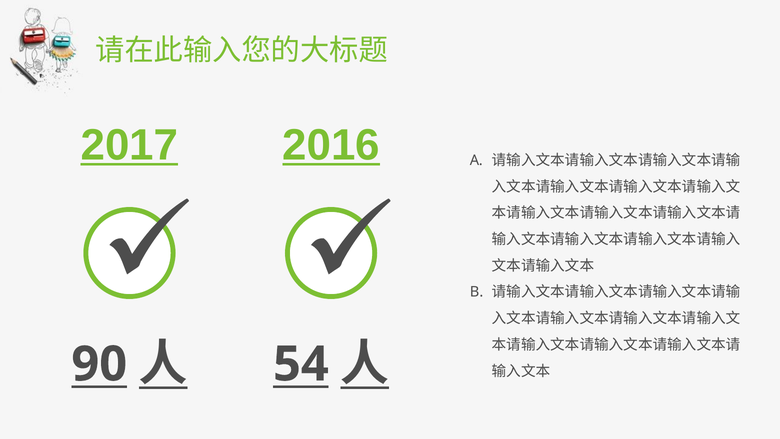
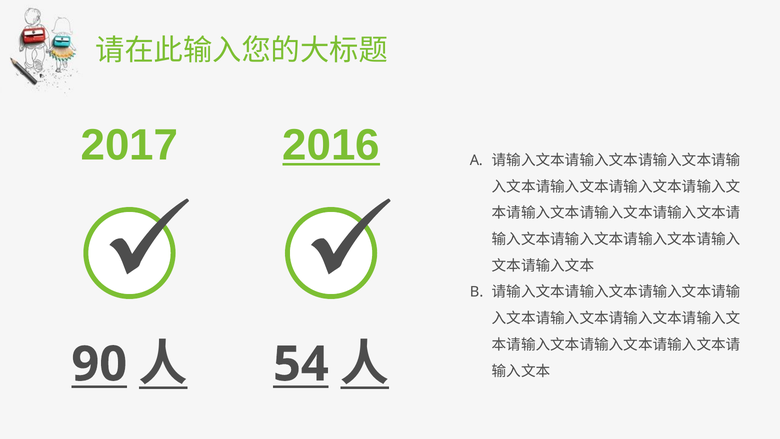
2017 underline: present -> none (129, 145)
